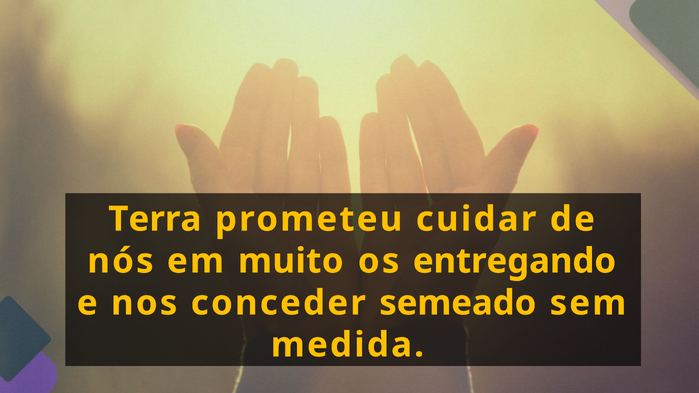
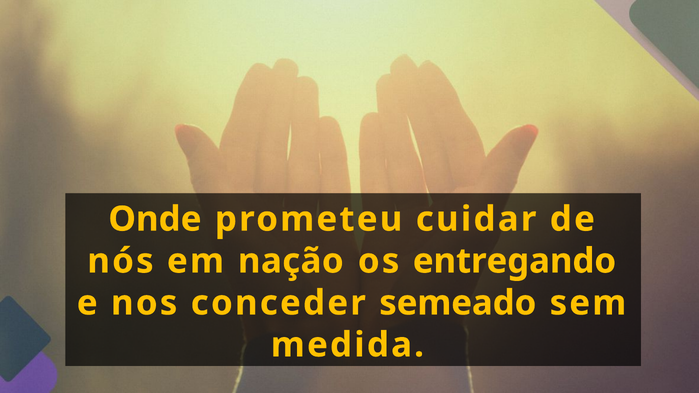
Terra: Terra -> Onde (155, 219)
muito: muito -> nação (291, 261)
